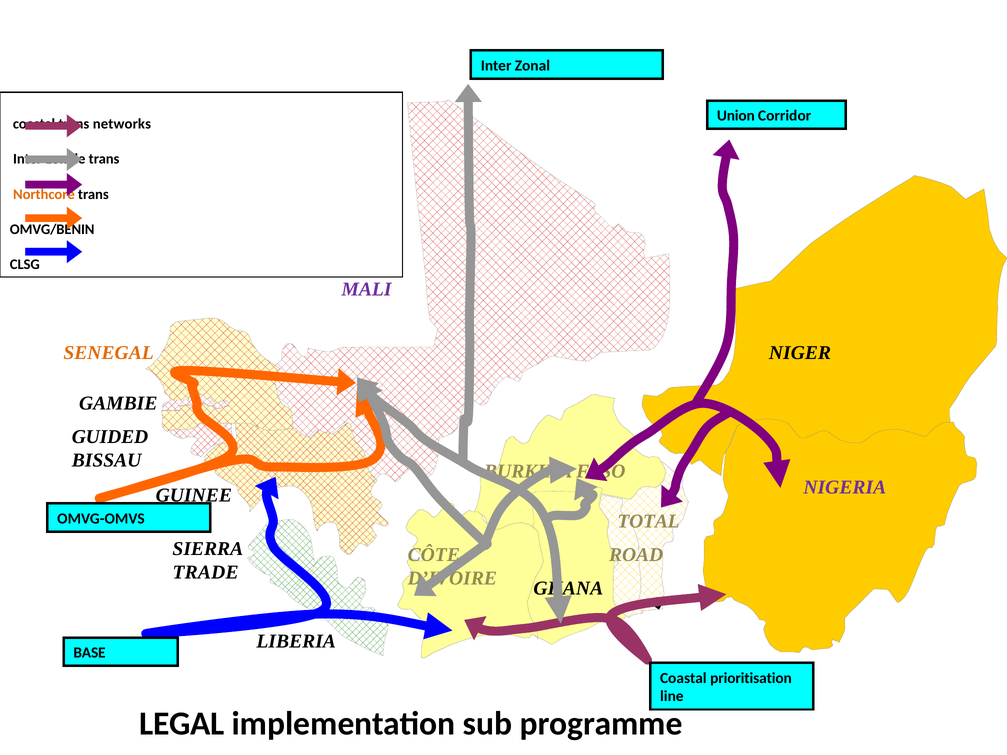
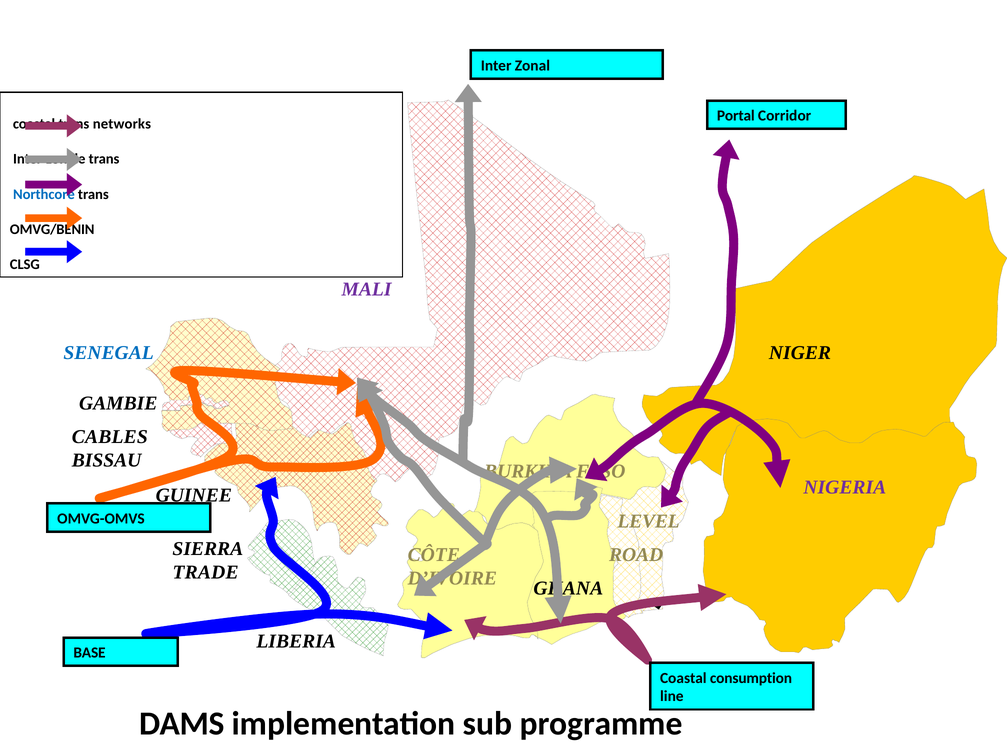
Union: Union -> Portal (736, 116)
Northcore colour: orange -> blue (44, 194)
SENEGAL colour: orange -> blue (109, 353)
GUIDED: GUIDED -> CABLES (110, 437)
TOTAL: TOTAL -> LEVEL (649, 522)
prioritisation: prioritisation -> consumption (751, 678)
LEGAL: LEGAL -> DAMS (182, 724)
